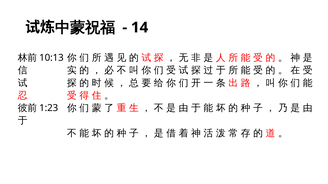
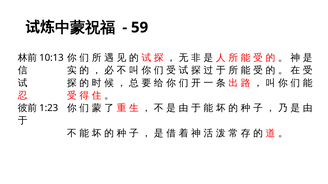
14: 14 -> 59 (140, 28)
